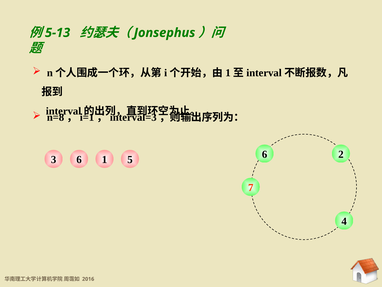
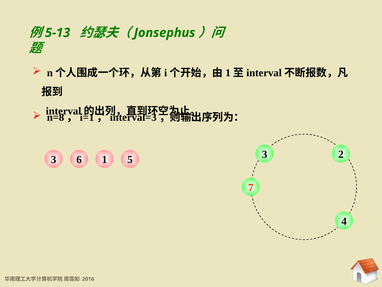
6 6: 6 -> 3 (265, 154)
